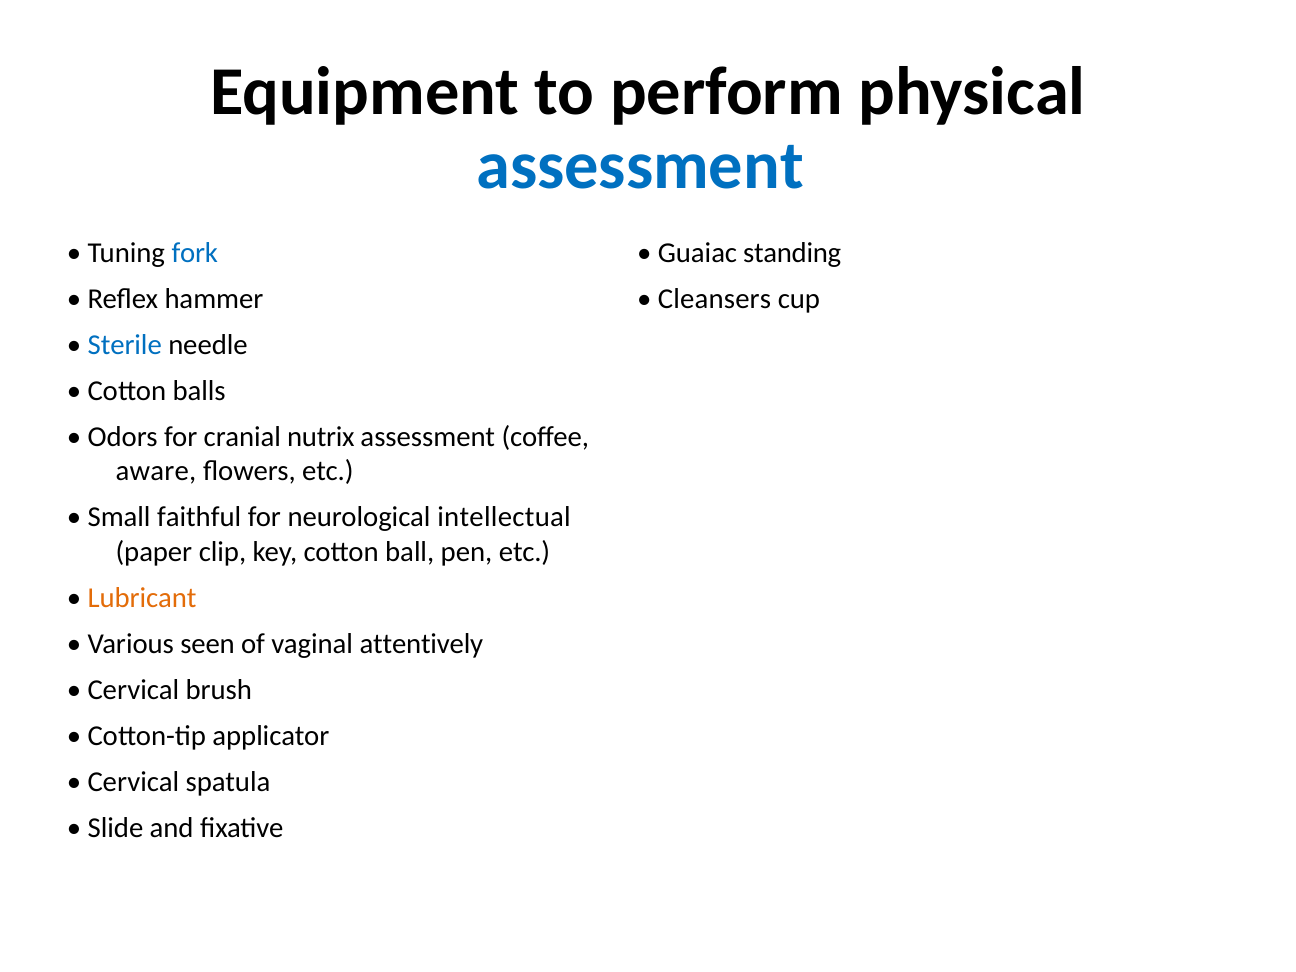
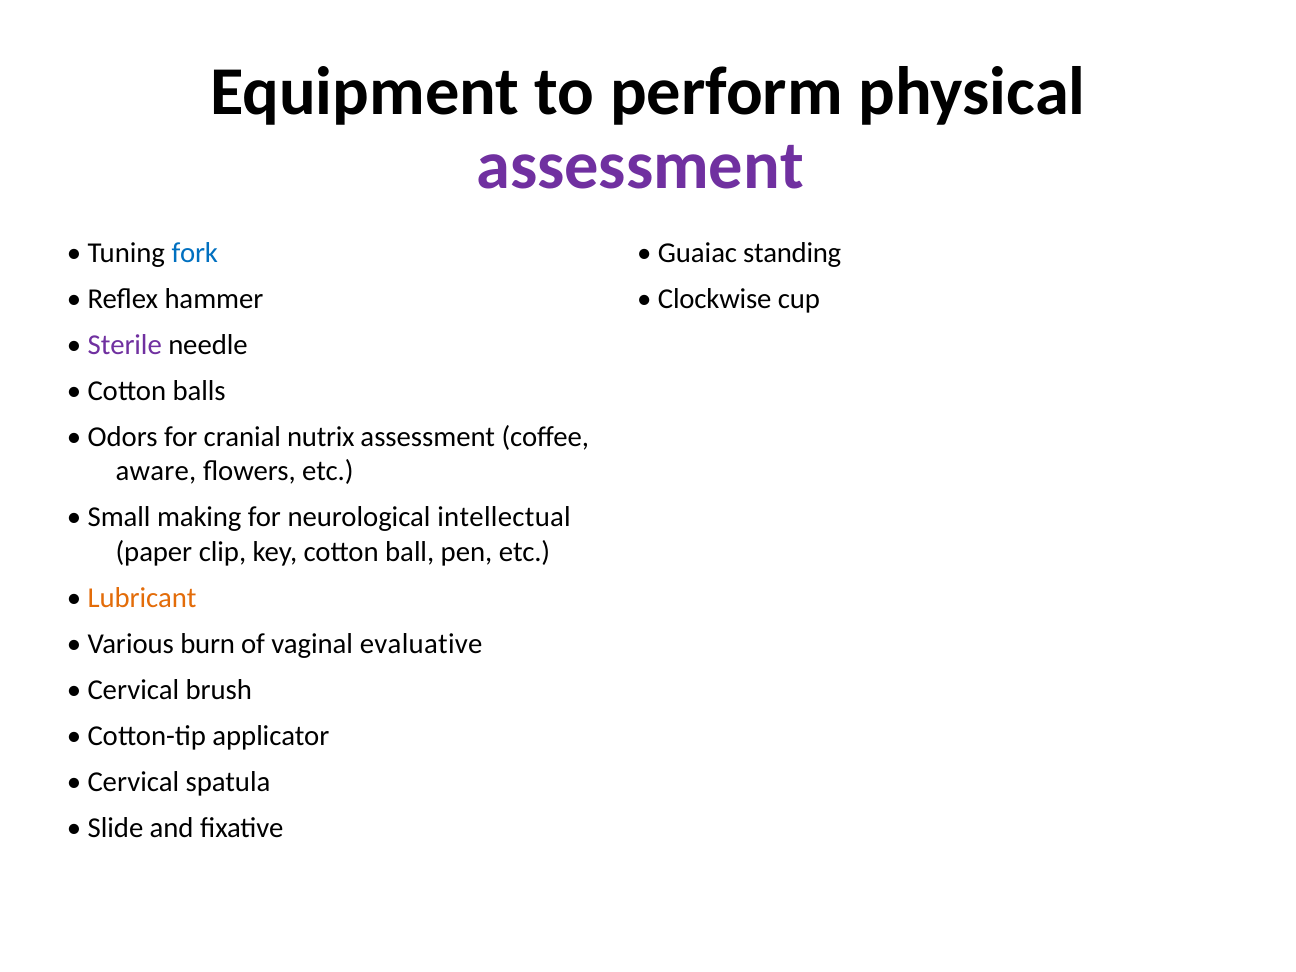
assessment colour: blue -> purple (640, 166)
Cleansers: Cleansers -> Clockwise (715, 299)
Sterile colour: blue -> purple (125, 345)
faithful: faithful -> making (199, 517)
seen: seen -> burn (208, 644)
attentively: attentively -> evaluative (421, 644)
